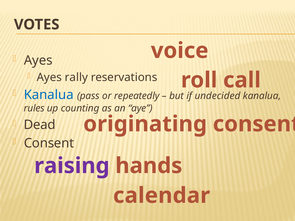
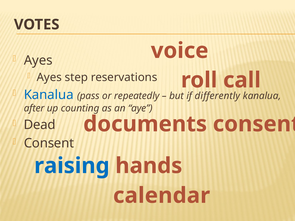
rally: rally -> step (76, 77)
undecided: undecided -> differently (217, 96)
rules: rules -> after (34, 108)
originating: originating -> documents (145, 124)
raising colour: purple -> blue (72, 166)
